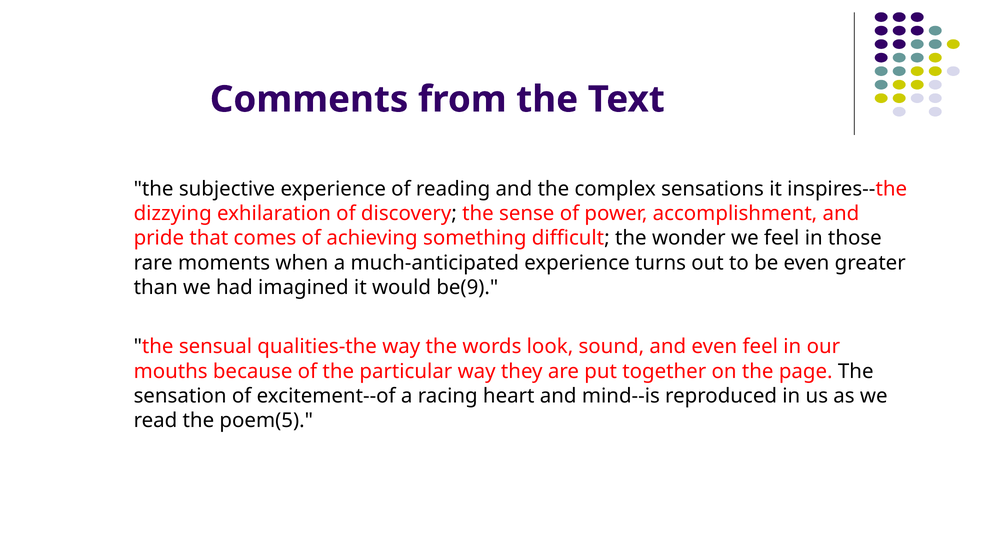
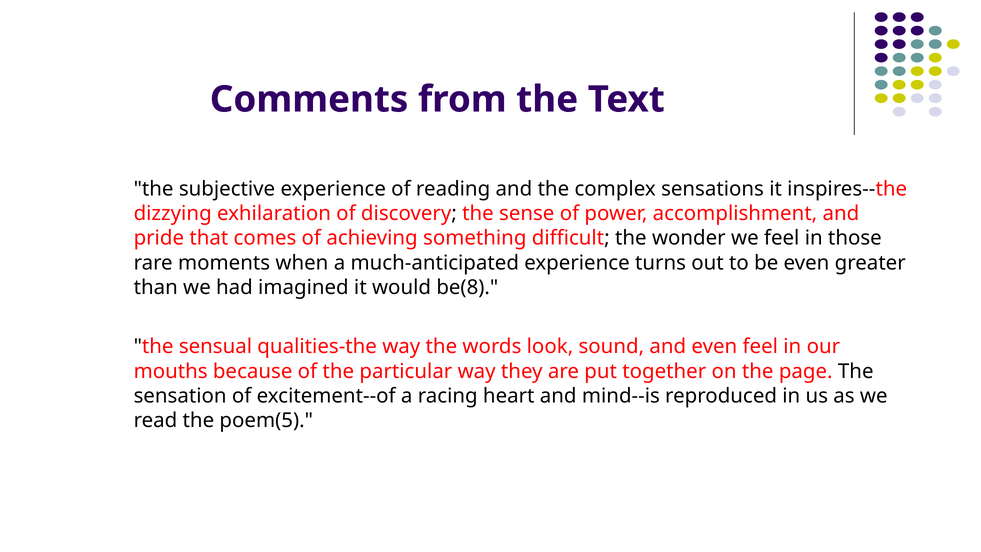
be(9: be(9 -> be(8 (467, 287)
